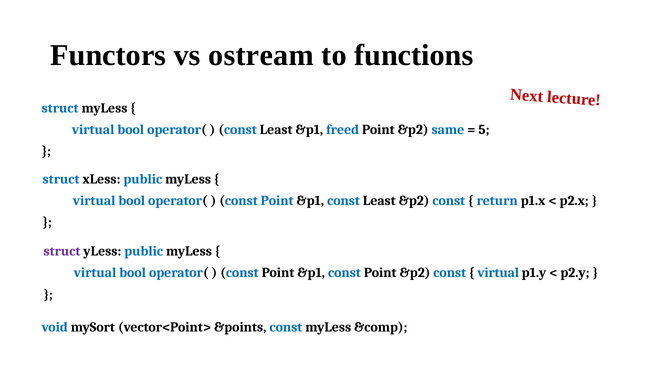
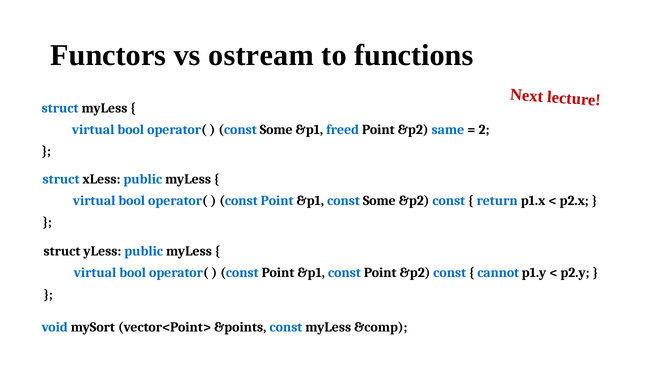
Least: Least -> Some (276, 130)
5: 5 -> 2 (484, 130)
&p1 const Least: Least -> Some (379, 201)
struct colour: purple -> black (62, 252)
virtual: virtual -> cannot (498, 273)
